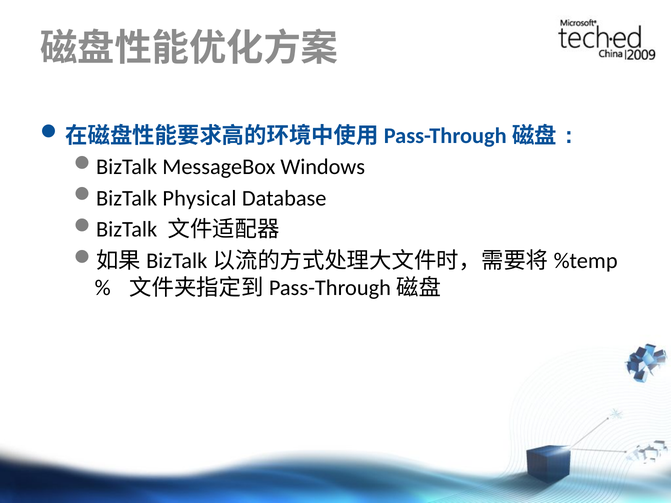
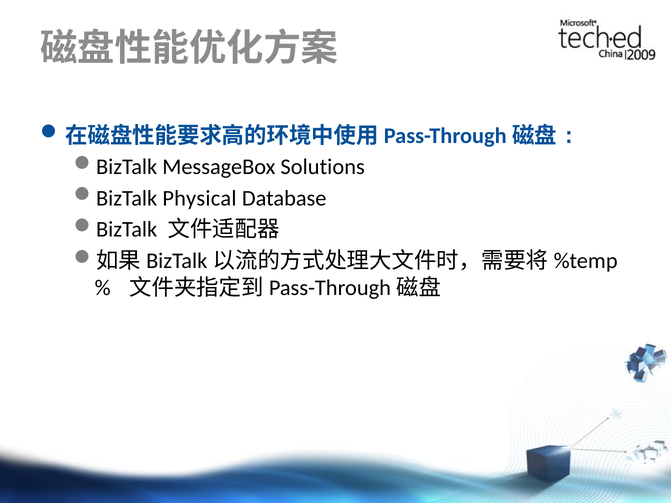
Windows: Windows -> Solutions (323, 167)
